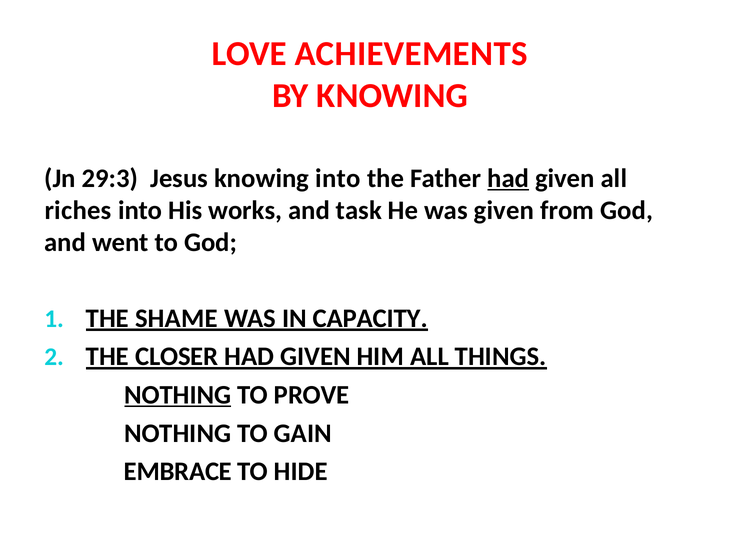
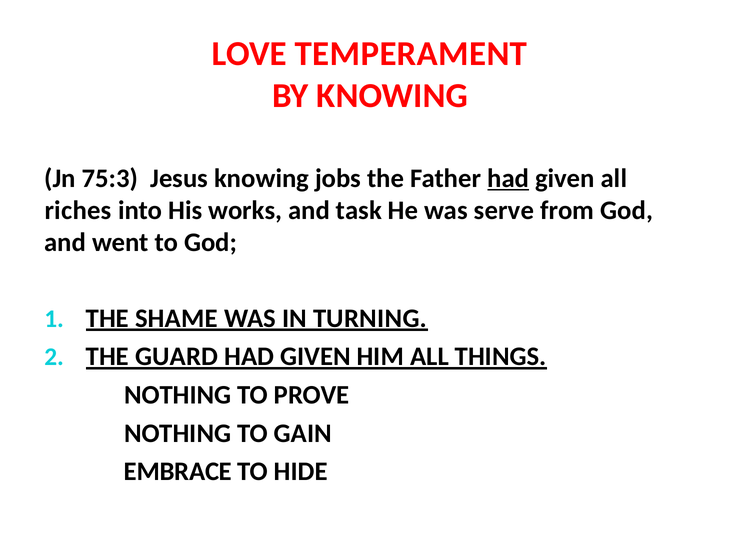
ACHIEVEMENTS: ACHIEVEMENTS -> TEMPERAMENT (411, 54)
29:3: 29:3 -> 75:3 (110, 178)
knowing into: into -> jobs (338, 178)
was given: given -> serve (504, 210)
CAPACITY: CAPACITY -> TURNING (370, 318)
CLOSER: CLOSER -> GUARD (177, 357)
NOTHING underline: present -> none (178, 395)
